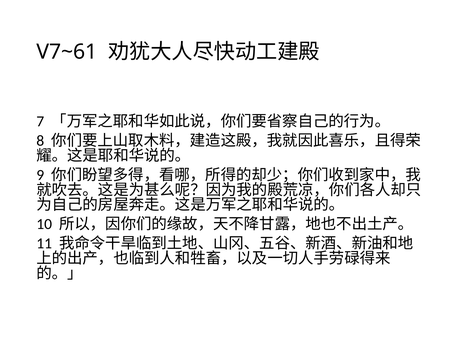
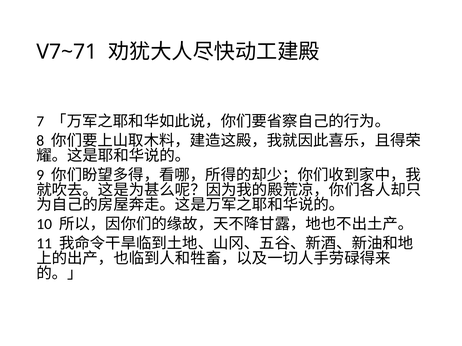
V7~61: V7~61 -> V7~71 (67, 52)
